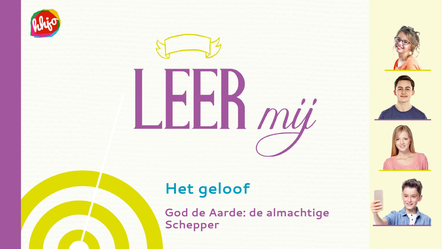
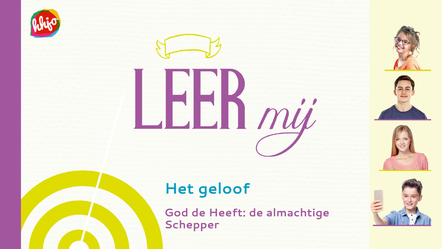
Aarde: Aarde -> Heeft (227, 212)
